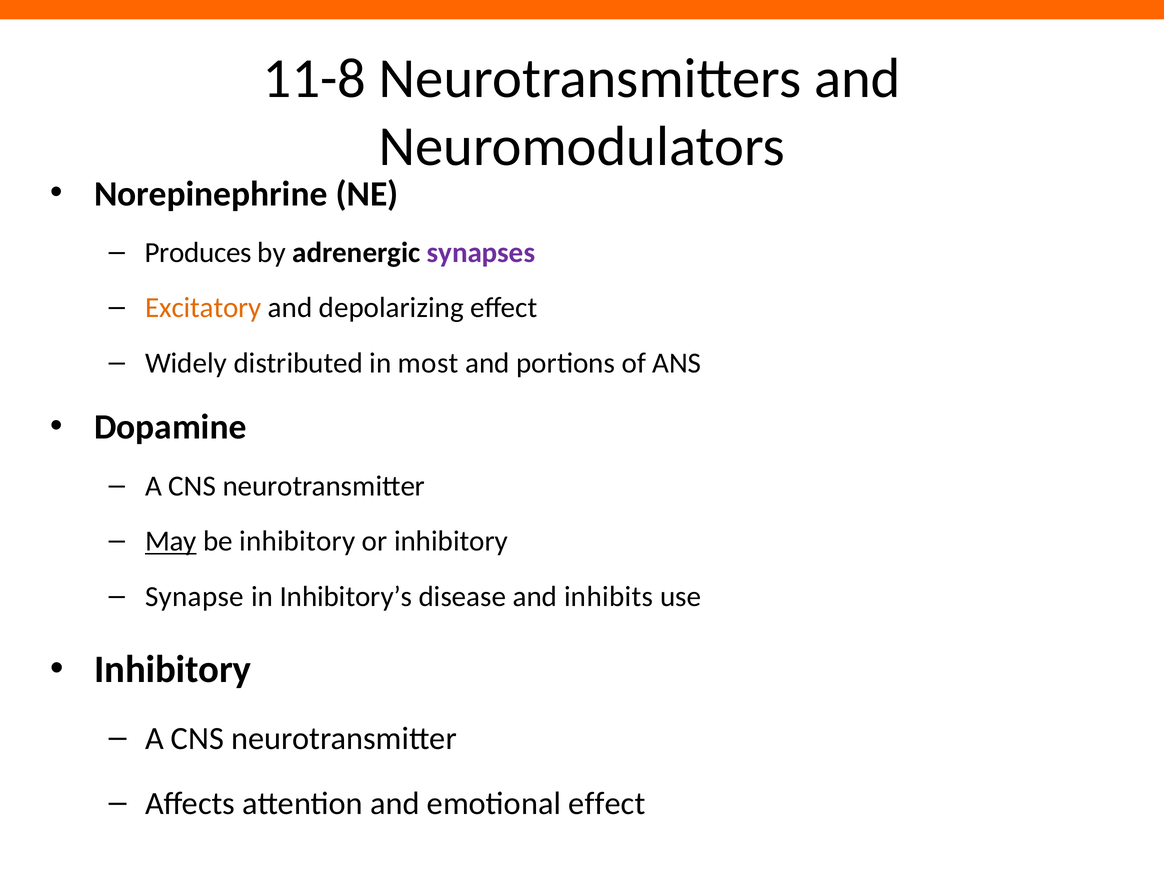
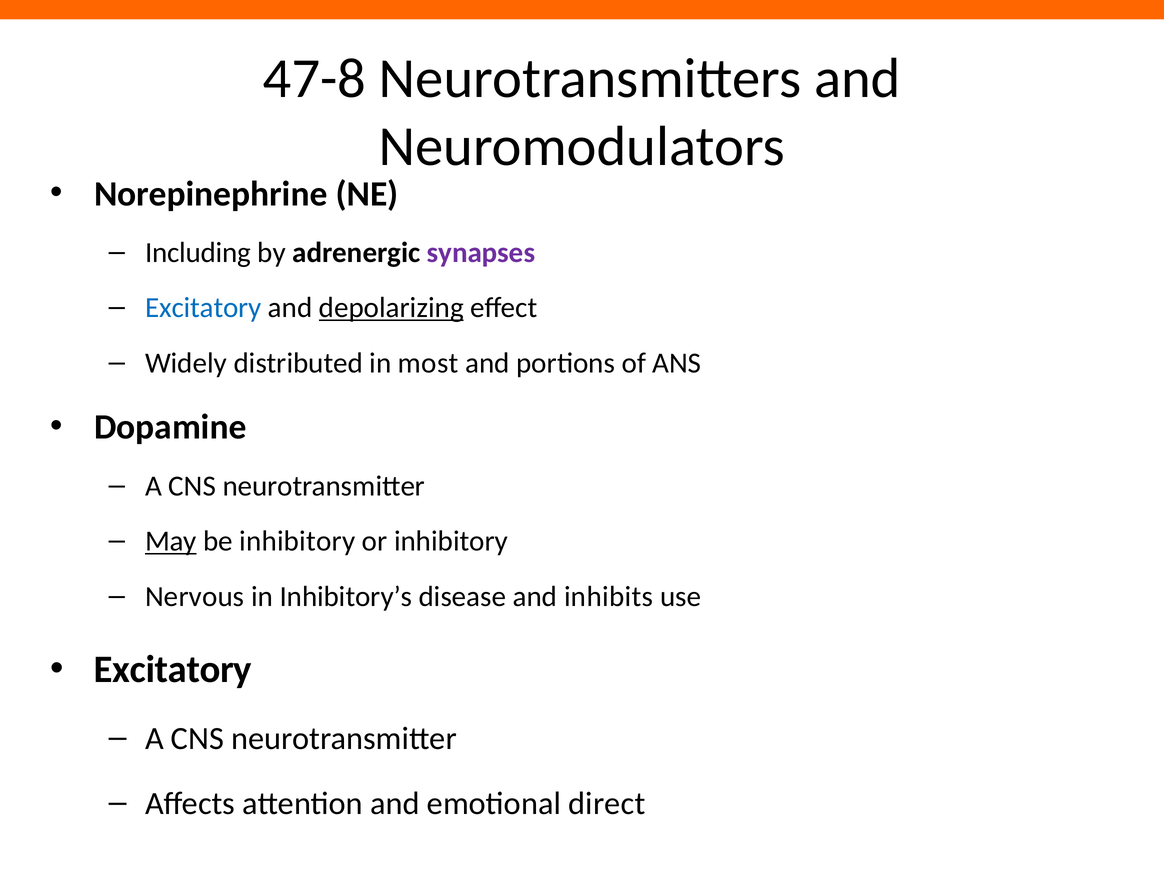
11-8: 11-8 -> 47-8 (314, 79)
Produces: Produces -> Including (198, 253)
Excitatory colour: orange -> blue (203, 308)
depolarizing underline: none -> present (391, 308)
Synapse: Synapse -> Nervous (195, 597)
Inhibitory: Inhibitory -> Excitatory (173, 670)
emotional effect: effect -> direct (607, 804)
